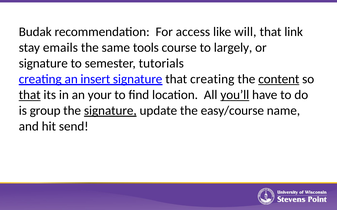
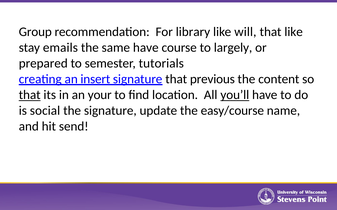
Budak: Budak -> Group (35, 32)
access: access -> library (193, 32)
that link: link -> like (294, 32)
same tools: tools -> have (146, 48)
signature: signature -> prepared (43, 63)
that creating: creating -> previous (212, 79)
content underline: present -> none (279, 79)
group: group -> social (45, 111)
signature underline: present -> none (110, 111)
